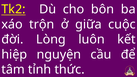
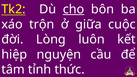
cho underline: none -> present (74, 9)
